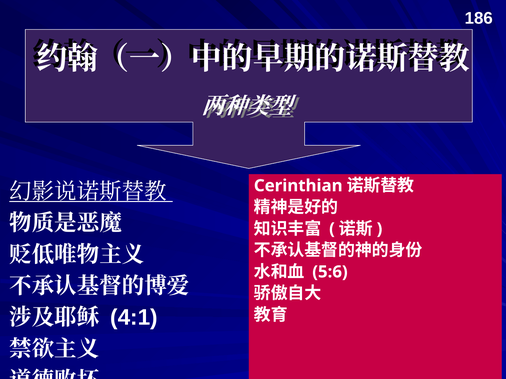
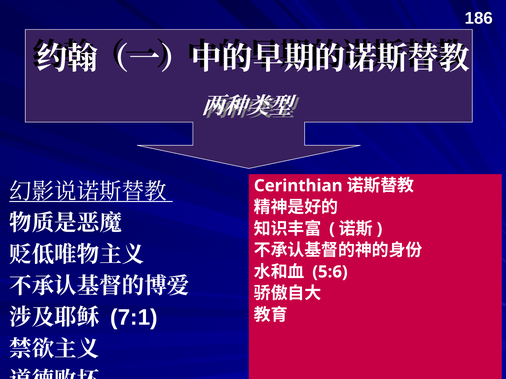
4:1: 4:1 -> 7:1 (134, 318)
